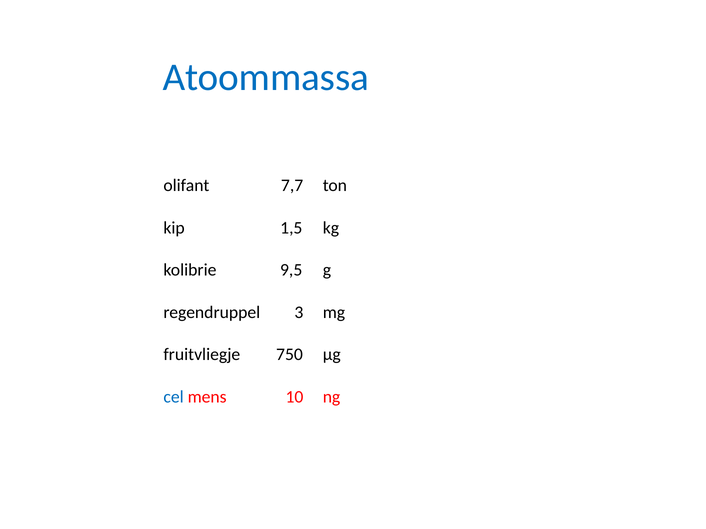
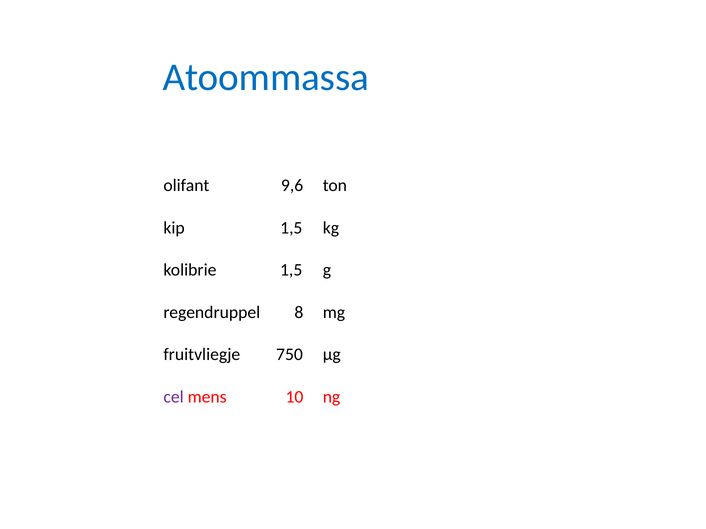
7,7: 7,7 -> 9,6 (292, 186)
kolibrie 9,5: 9,5 -> 1,5 (291, 270)
3: 3 -> 8 (299, 313)
cel colour: blue -> purple (174, 397)
